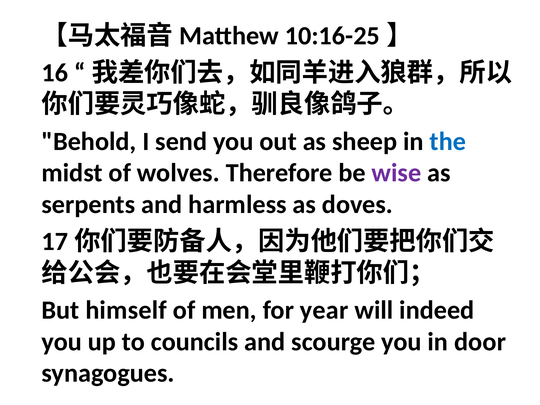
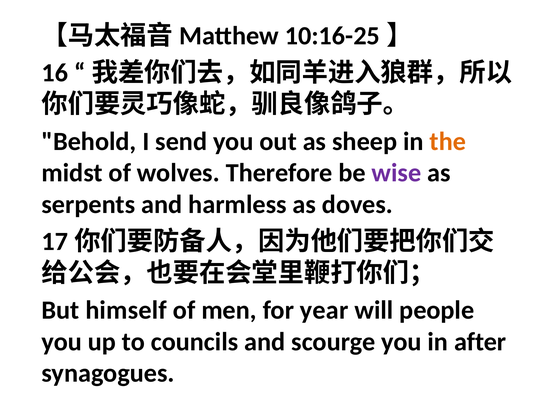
the colour: blue -> orange (448, 141)
indeed: indeed -> people (437, 310)
door: door -> after (480, 342)
